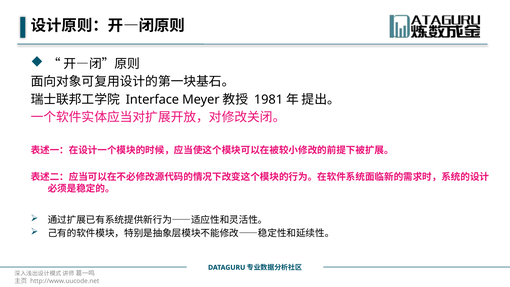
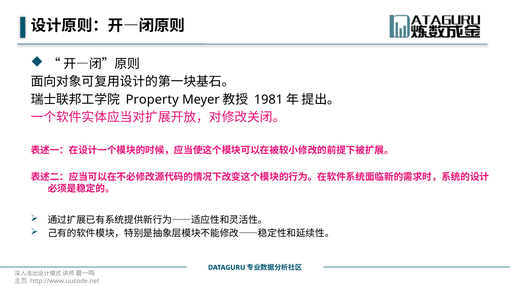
Interface: Interface -> Property (152, 99)
